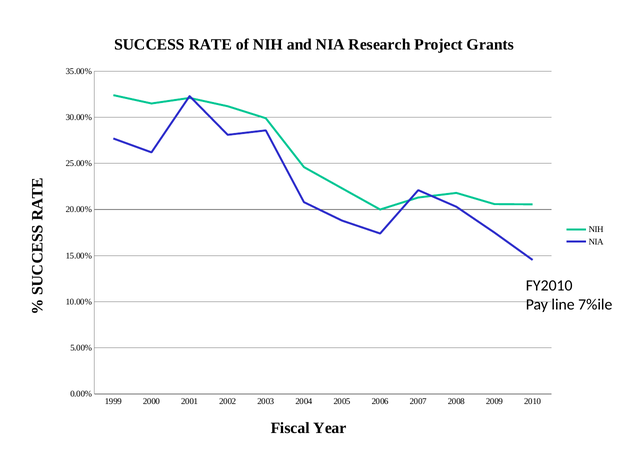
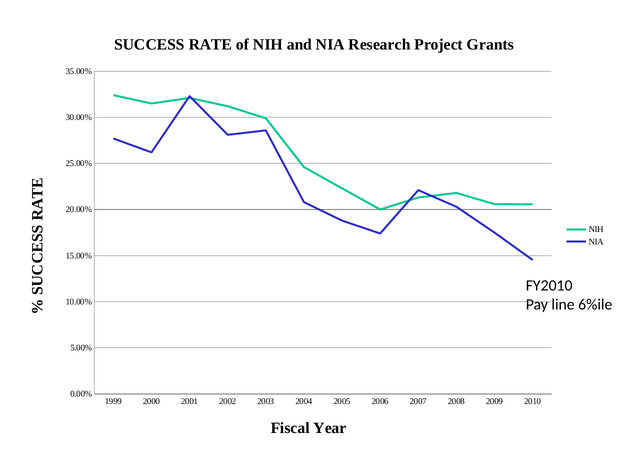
7%ile: 7%ile -> 6%ile (595, 305)
